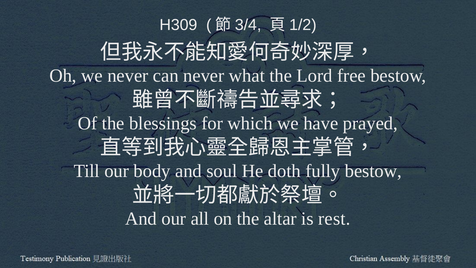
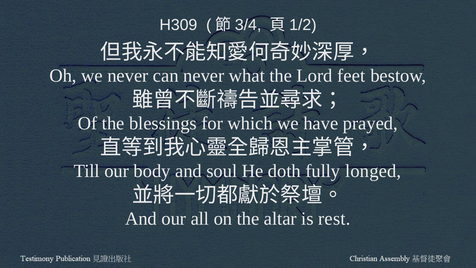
free: free -> feet (351, 76)
fully bestow: bestow -> longed (373, 171)
